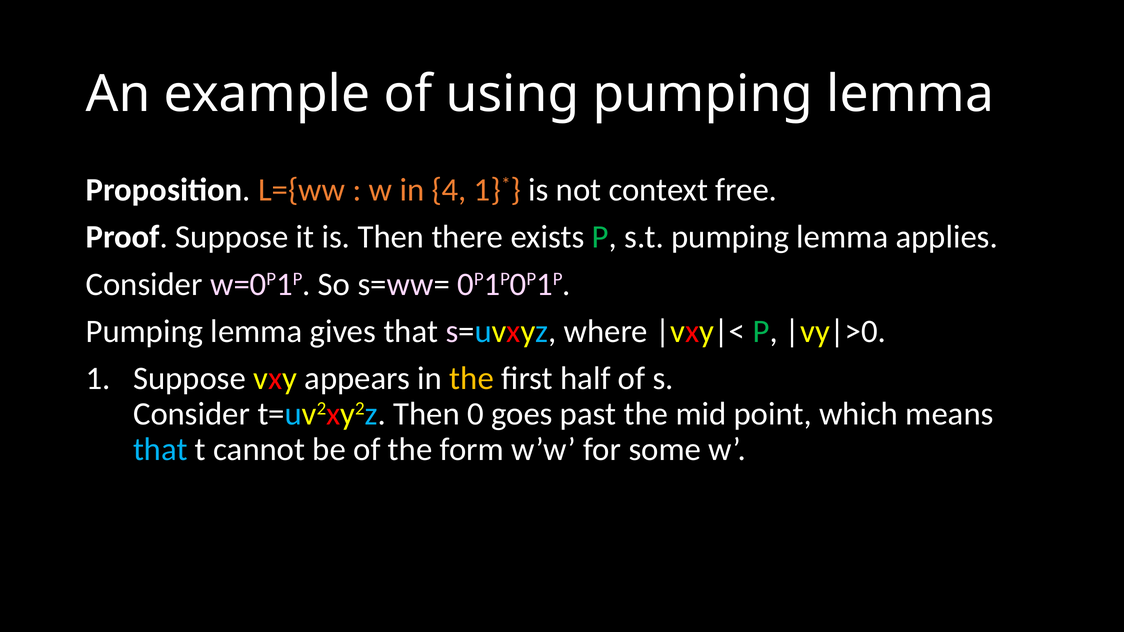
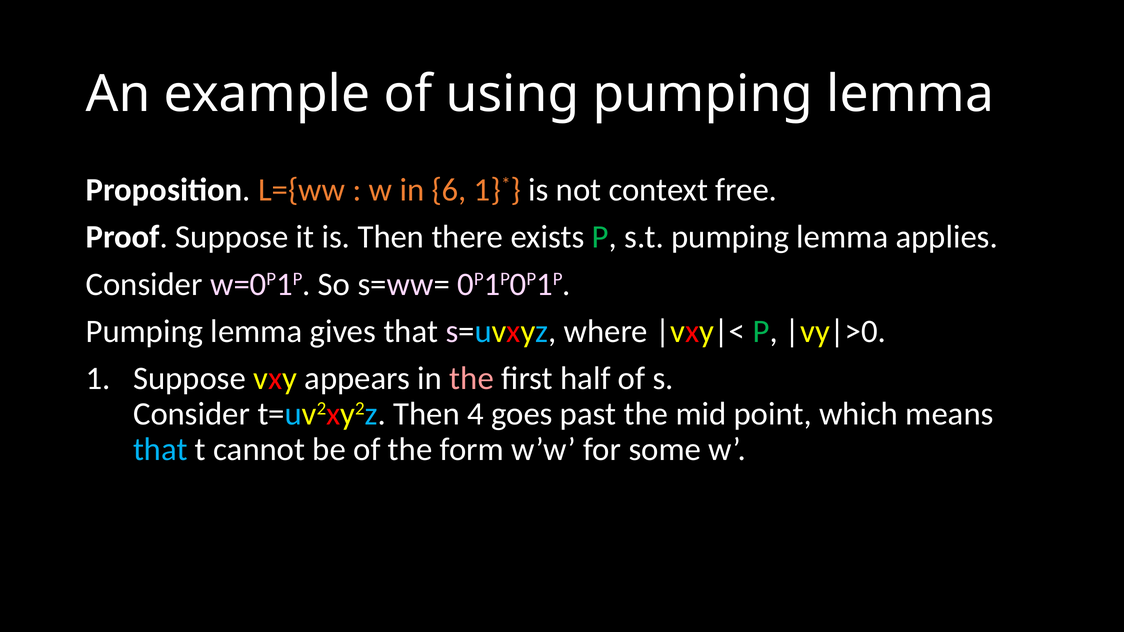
4: 4 -> 6 (449, 190)
the colour: yellow -> pink (472, 379)
0: 0 -> 4 (475, 414)
